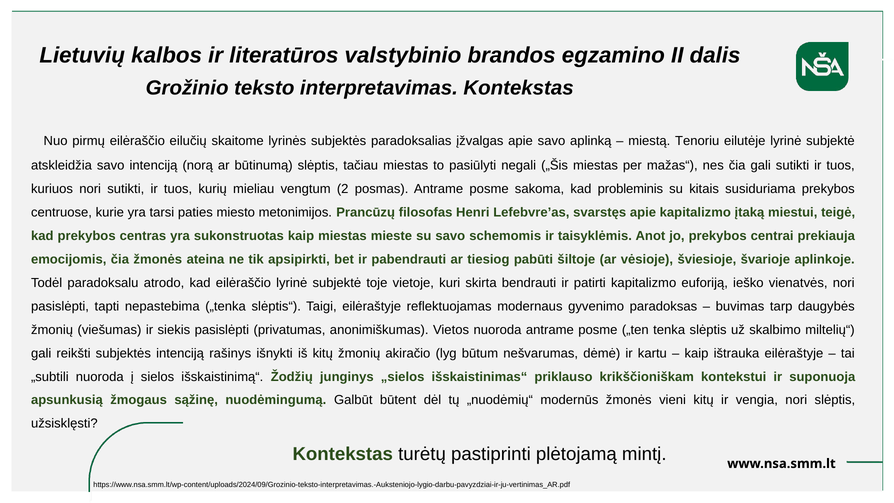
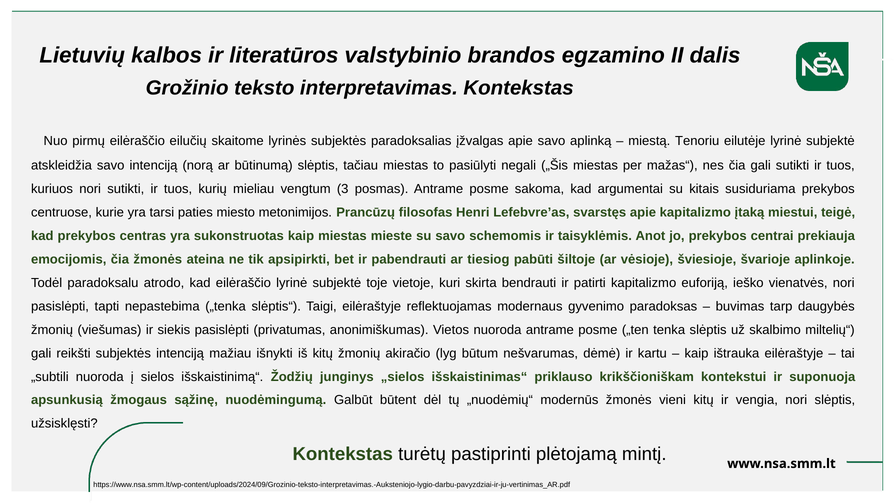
2: 2 -> 3 (343, 189)
probleminis: probleminis -> argumentai (630, 189)
rašinys: rašinys -> mažiau (230, 353)
